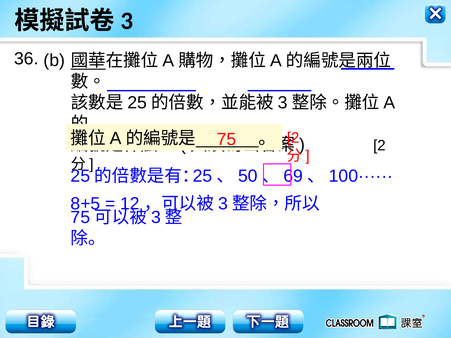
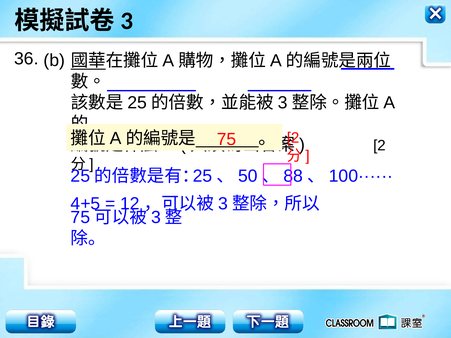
69: 69 -> 88 (293, 176)
8+5: 8+5 -> 4+5 (85, 204)
